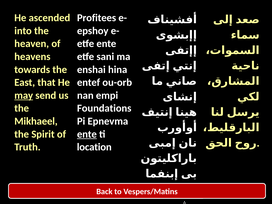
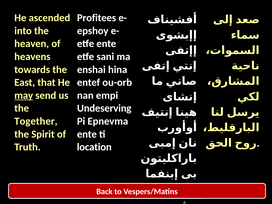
Foundations: Foundations -> Undeserving (104, 108)
Mikhaeel: Mikhaeel -> Together (36, 121)
ente underline: present -> none (87, 134)
